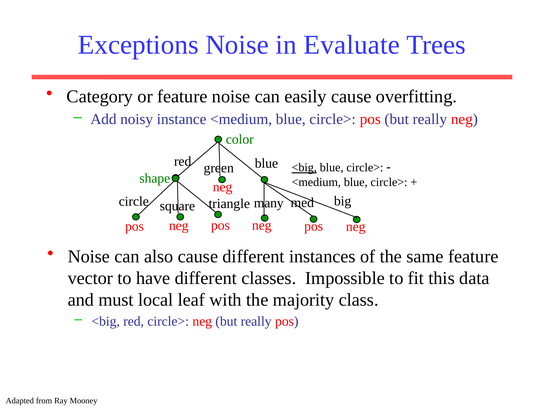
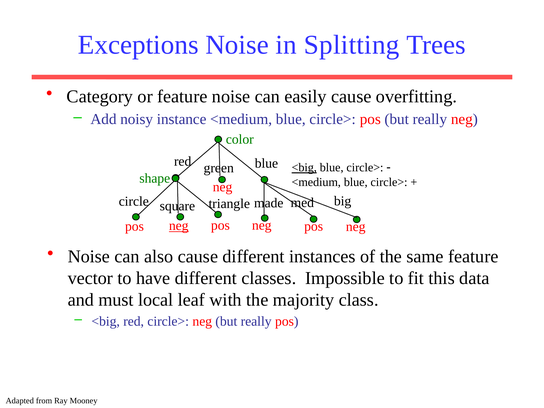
Evaluate: Evaluate -> Splitting (352, 45)
many: many -> made (269, 203)
neg underline: none -> present (179, 226)
